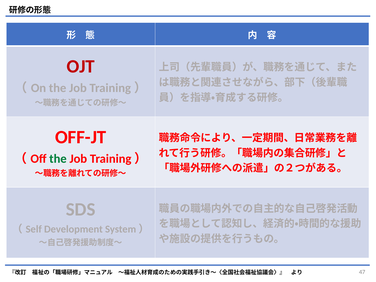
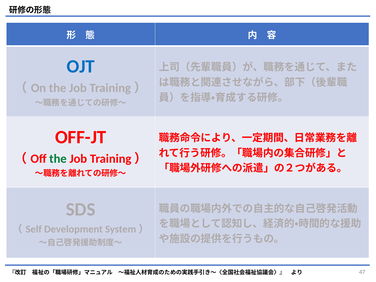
OJT colour: red -> blue (81, 66)
